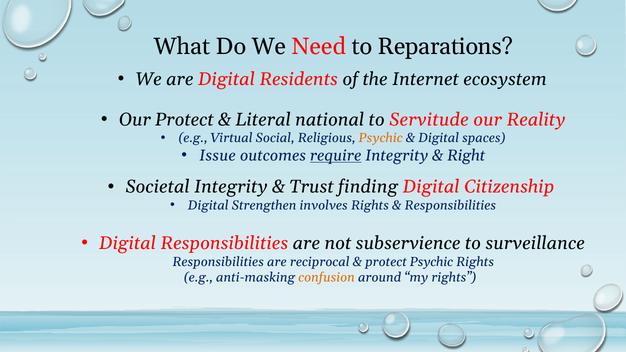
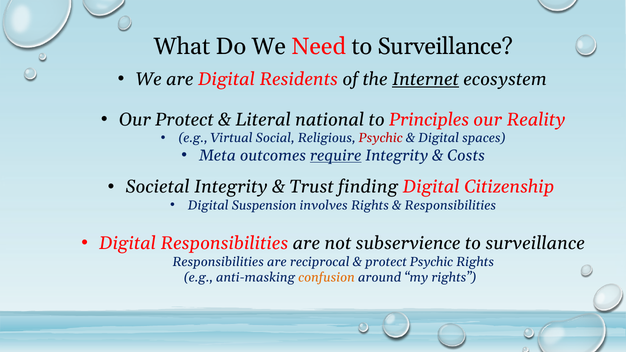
Need to Reparations: Reparations -> Surveillance (445, 47)
Internet underline: none -> present (426, 79)
Servitude: Servitude -> Principles (429, 120)
Psychic colour: orange -> red (381, 138)
Issue: Issue -> Meta (217, 156)
Right: Right -> Costs (466, 156)
Strengthen: Strengthen -> Suspension (264, 205)
